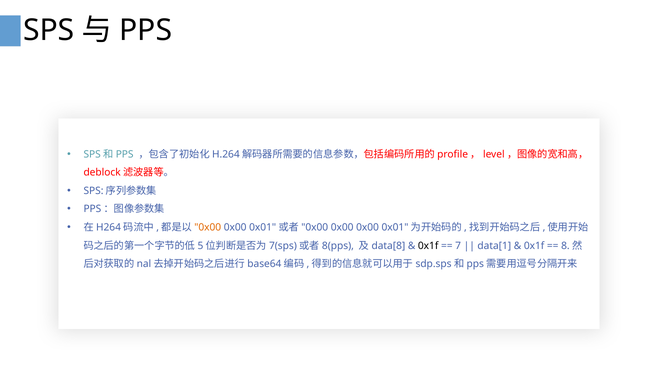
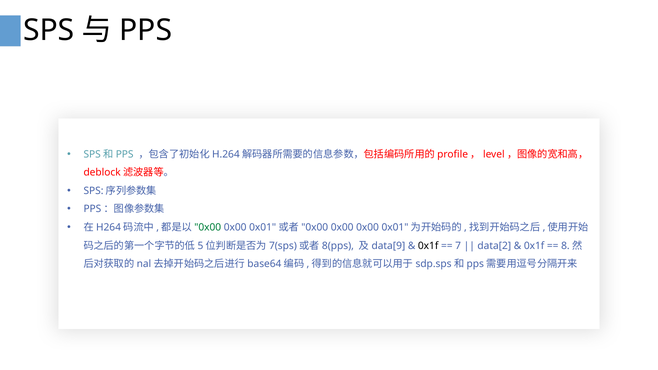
0x00 colour: orange -> green (208, 227)
data[8: data[8 -> data[9 (388, 246)
data[1: data[1 -> data[2 (494, 246)
